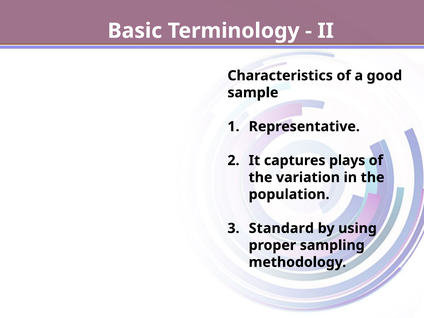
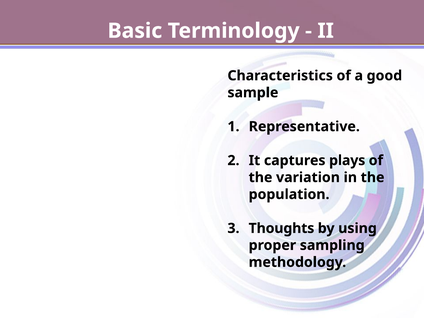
Standard: Standard -> Thoughts (281, 228)
